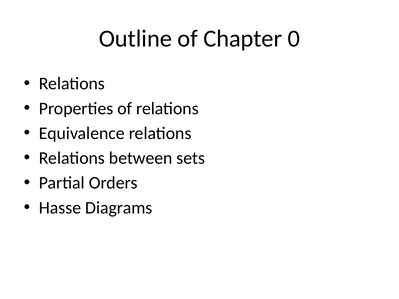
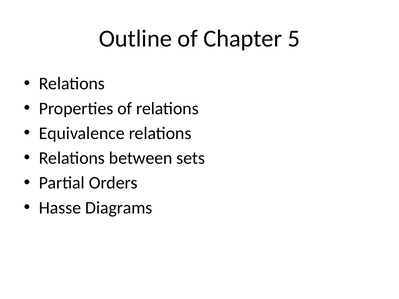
0: 0 -> 5 (294, 39)
